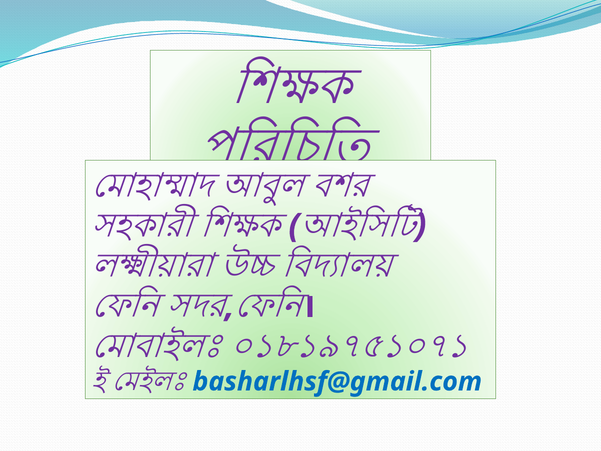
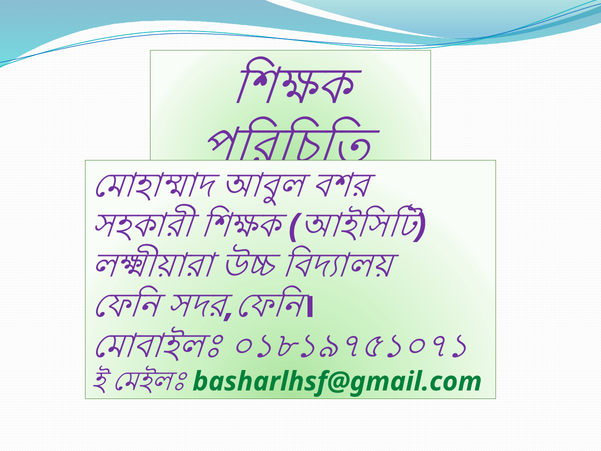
basharlhsf@gmail.com colour: blue -> green (337, 381)
